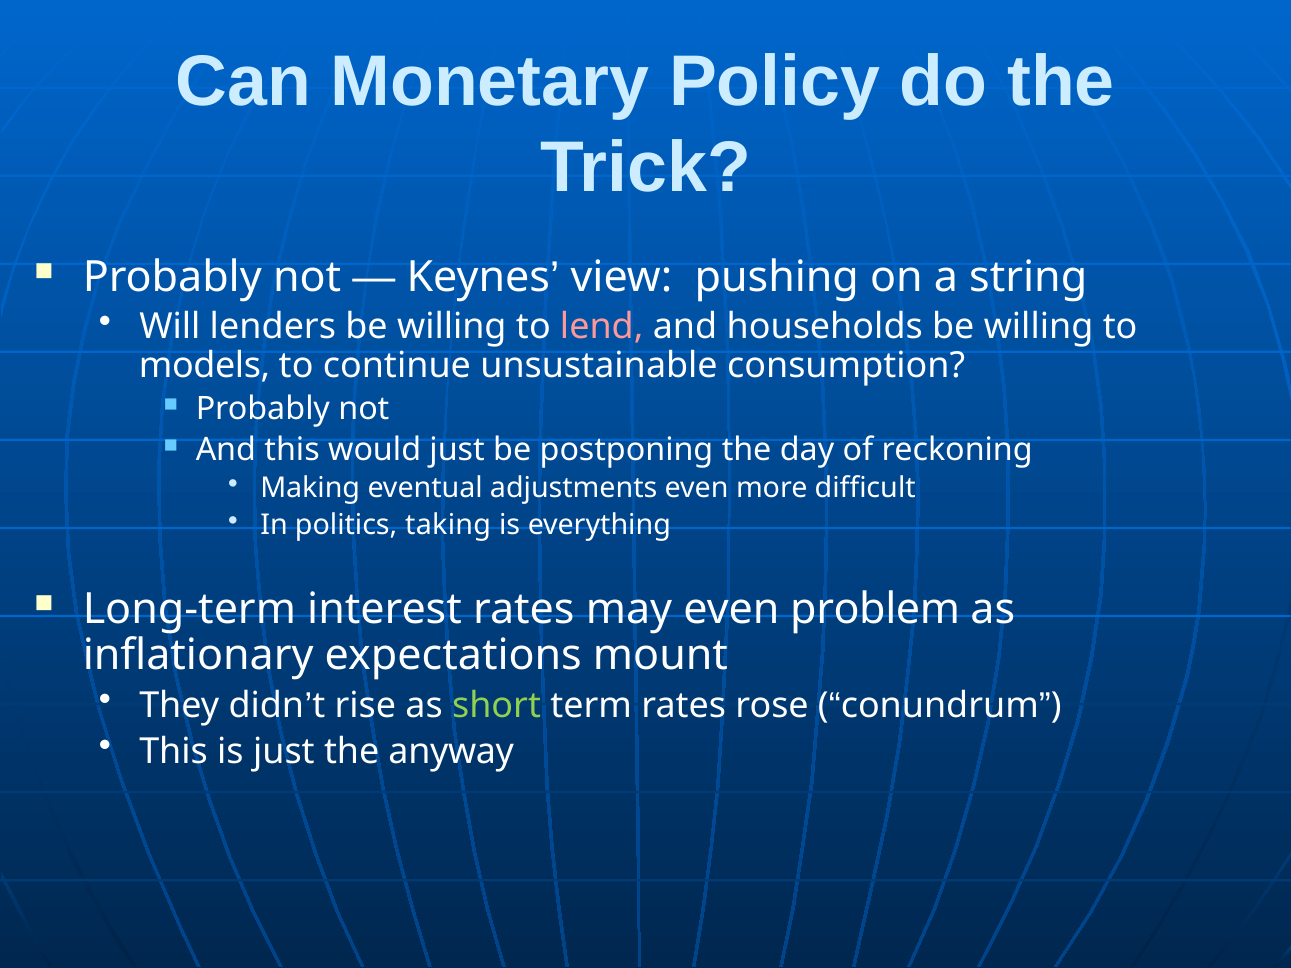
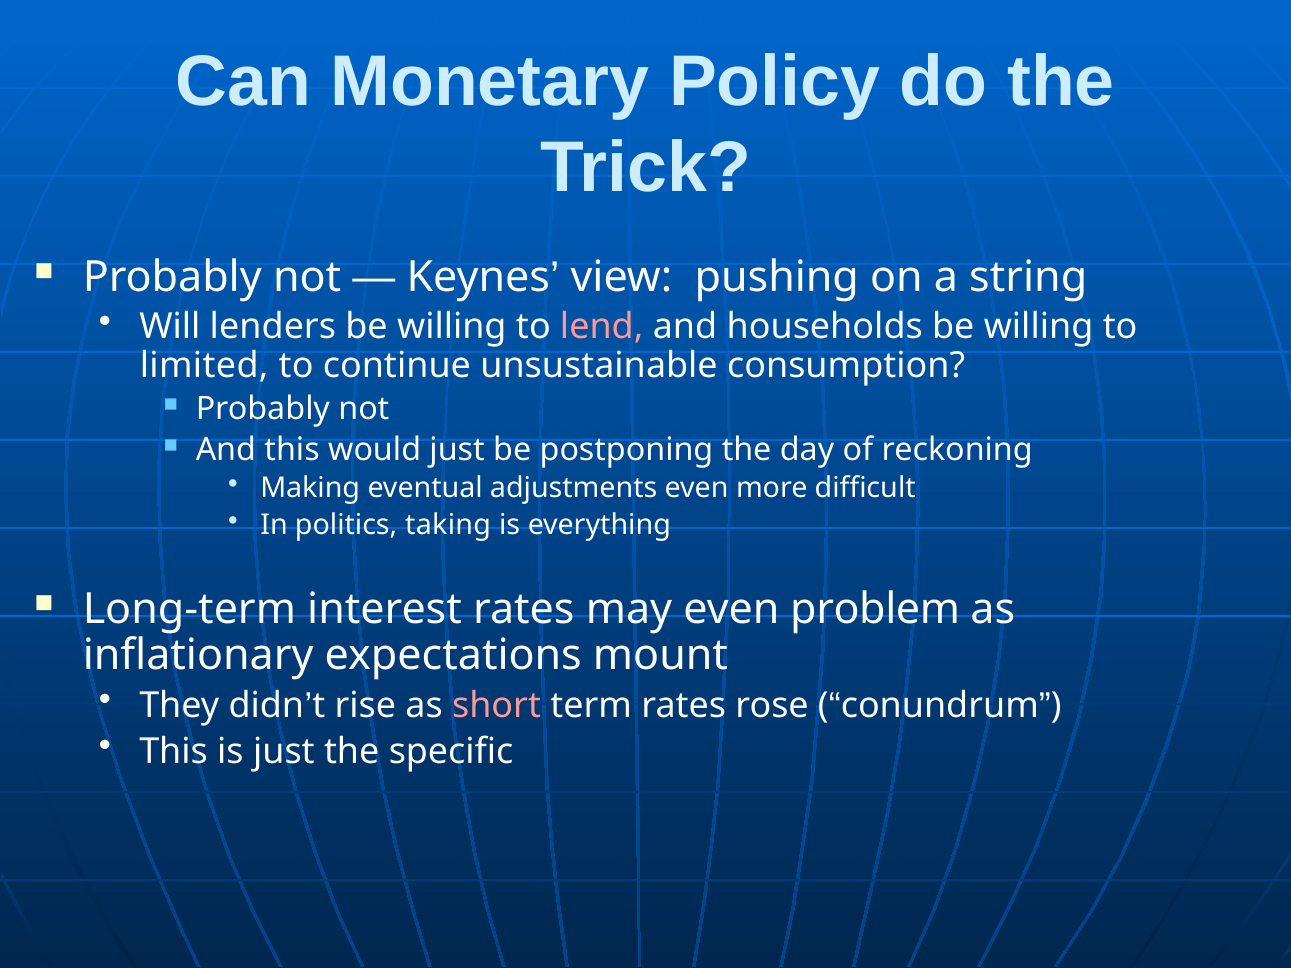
models: models -> limited (204, 365)
short colour: light green -> pink (497, 706)
anyway: anyway -> specific (451, 751)
